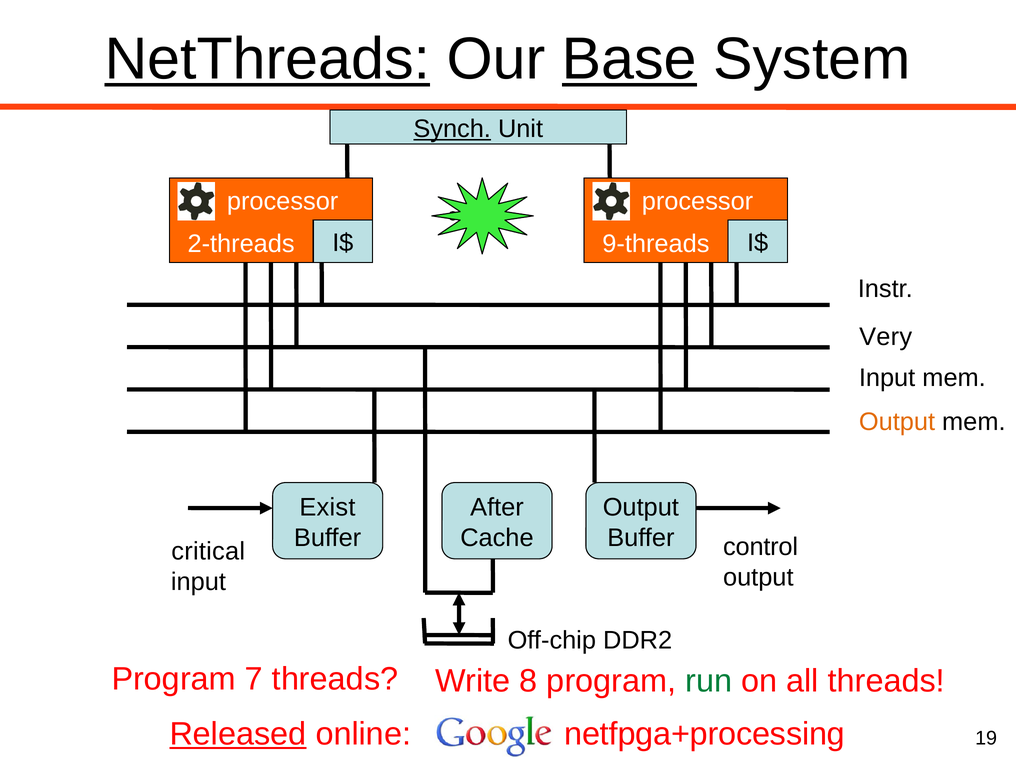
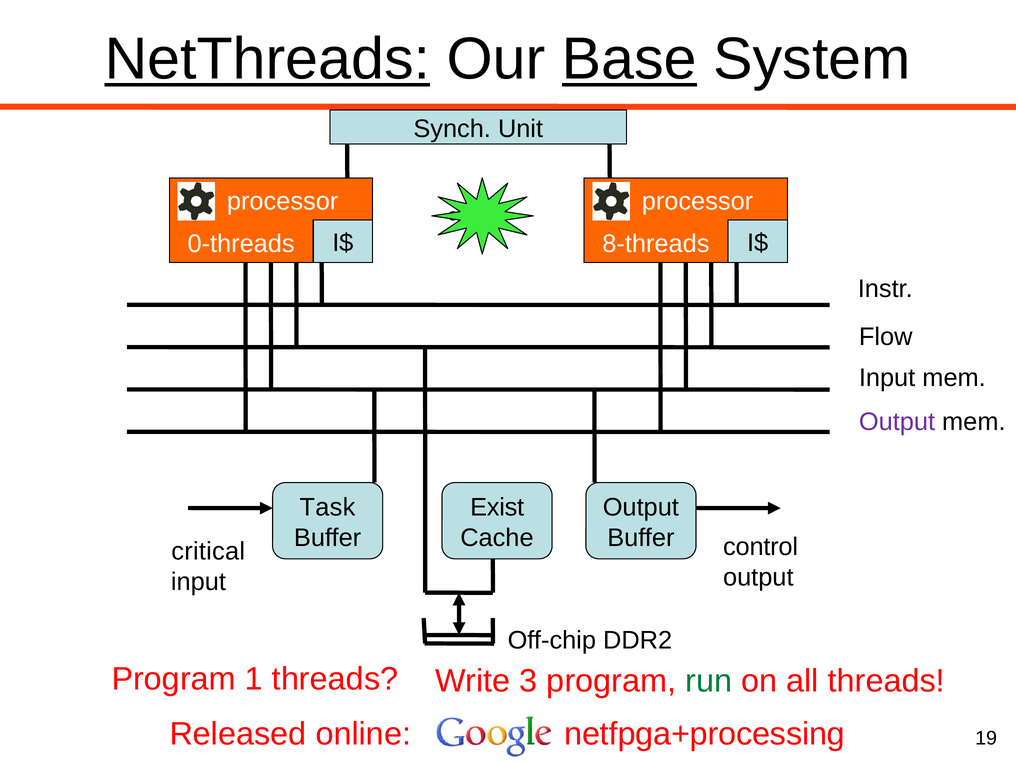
Synch underline: present -> none (452, 129)
2-threads: 2-threads -> 0-threads (241, 244)
9-threads: 9-threads -> 8-threads (656, 244)
Very: Very -> Flow (886, 337)
Output colour: orange -> purple (897, 422)
Exist: Exist -> Task (327, 507)
After: After -> Exist (497, 507)
7: 7 -> 1 (254, 679)
8: 8 -> 3 (528, 681)
Released underline: present -> none (238, 734)
